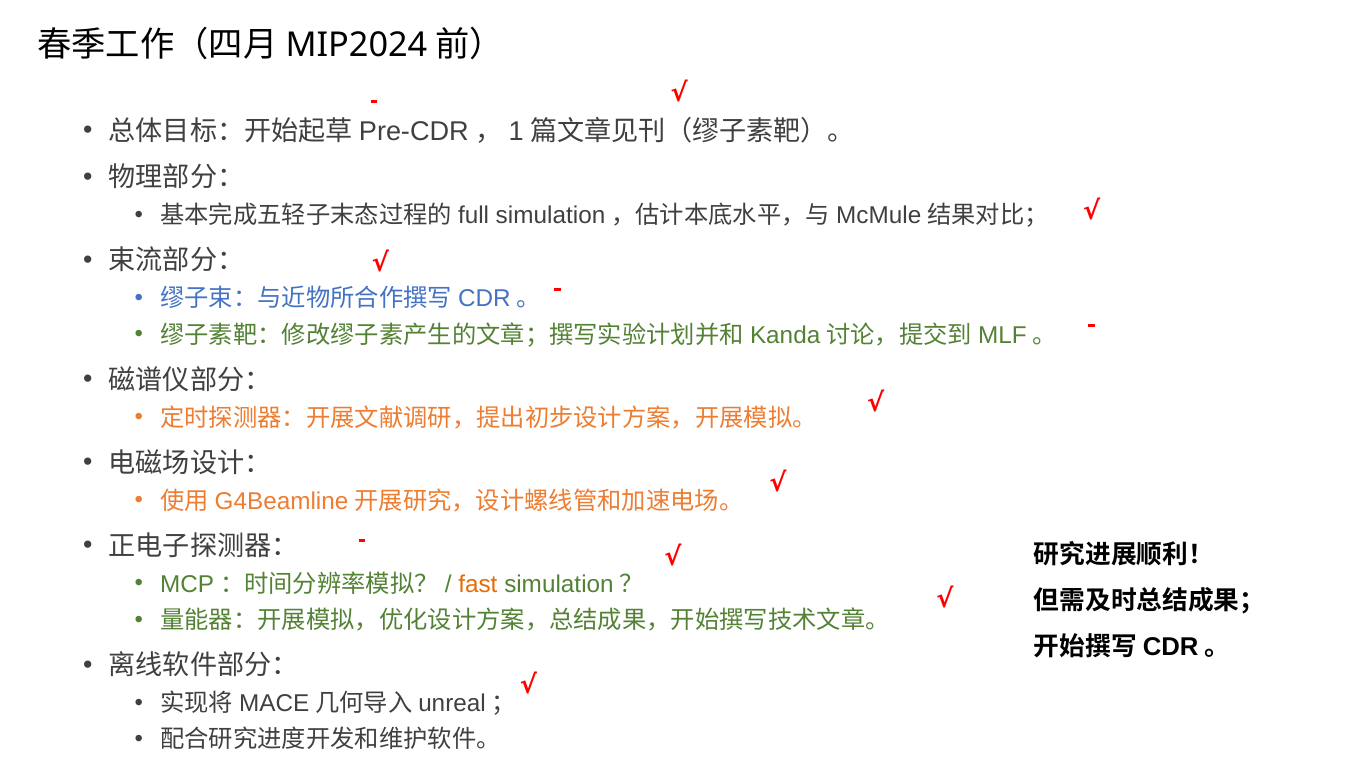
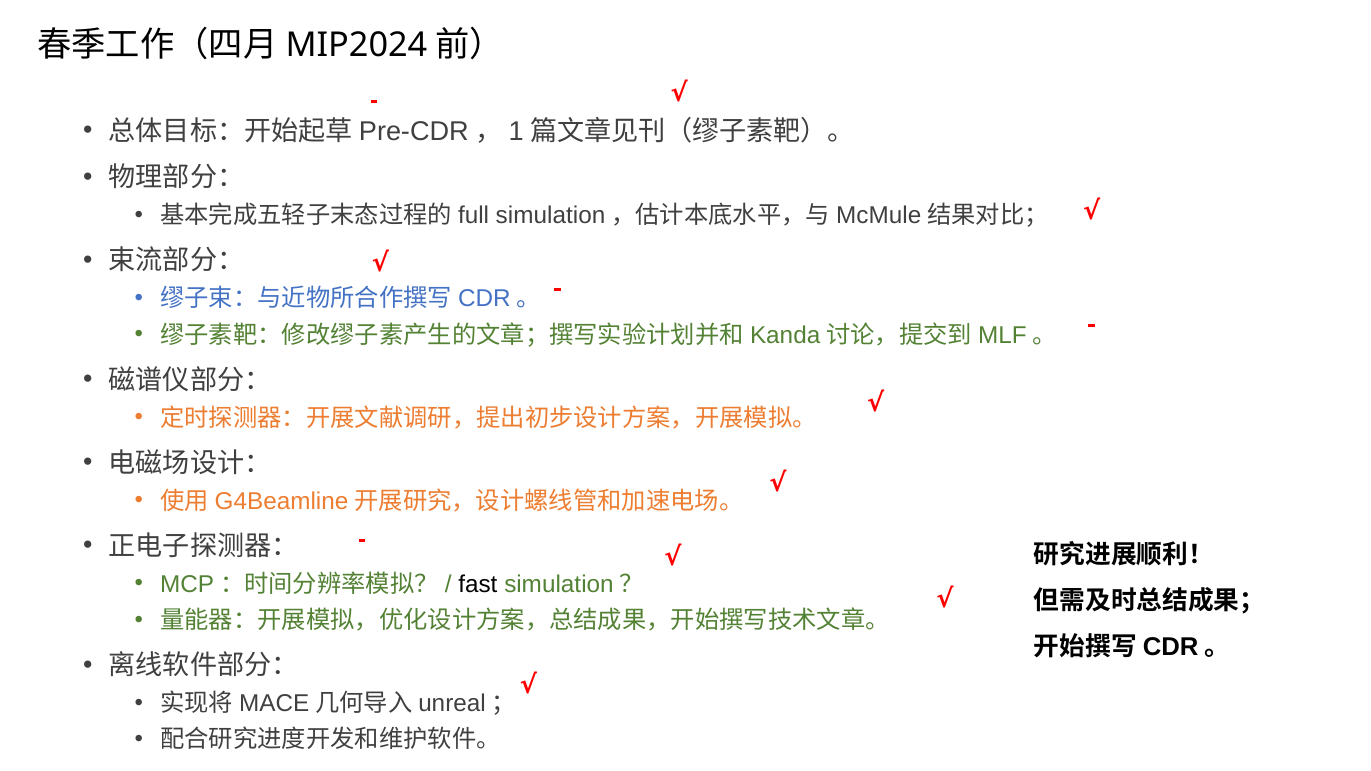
fast colour: orange -> black (478, 584)
